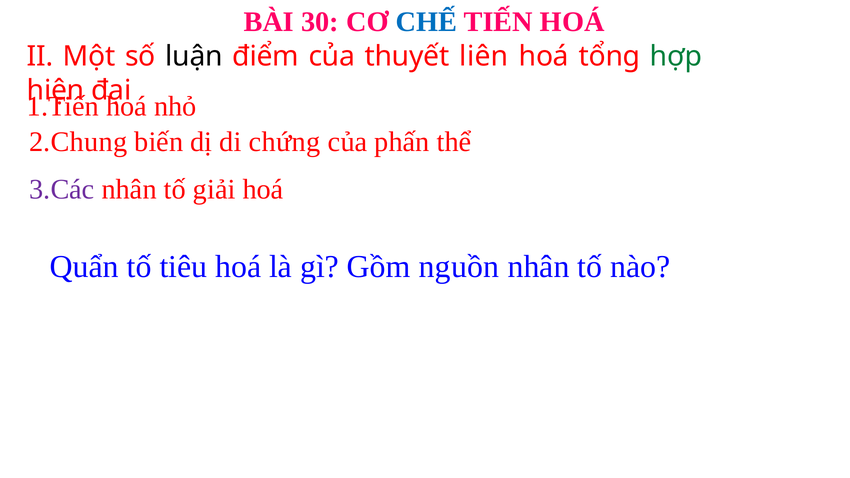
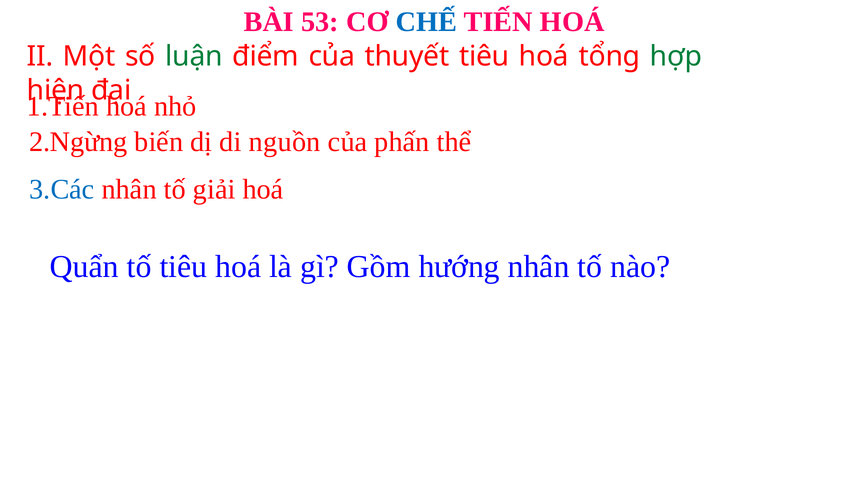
30: 30 -> 53 (320, 22)
luận colour: black -> green (194, 56)
thuyết liên: liên -> tiêu (484, 56)
2.Chung: 2.Chung -> 2.Ngừng (78, 142)
chứng: chứng -> nguồn (285, 142)
3.Các colour: purple -> blue (62, 190)
nguồn: nguồn -> hướng (459, 267)
